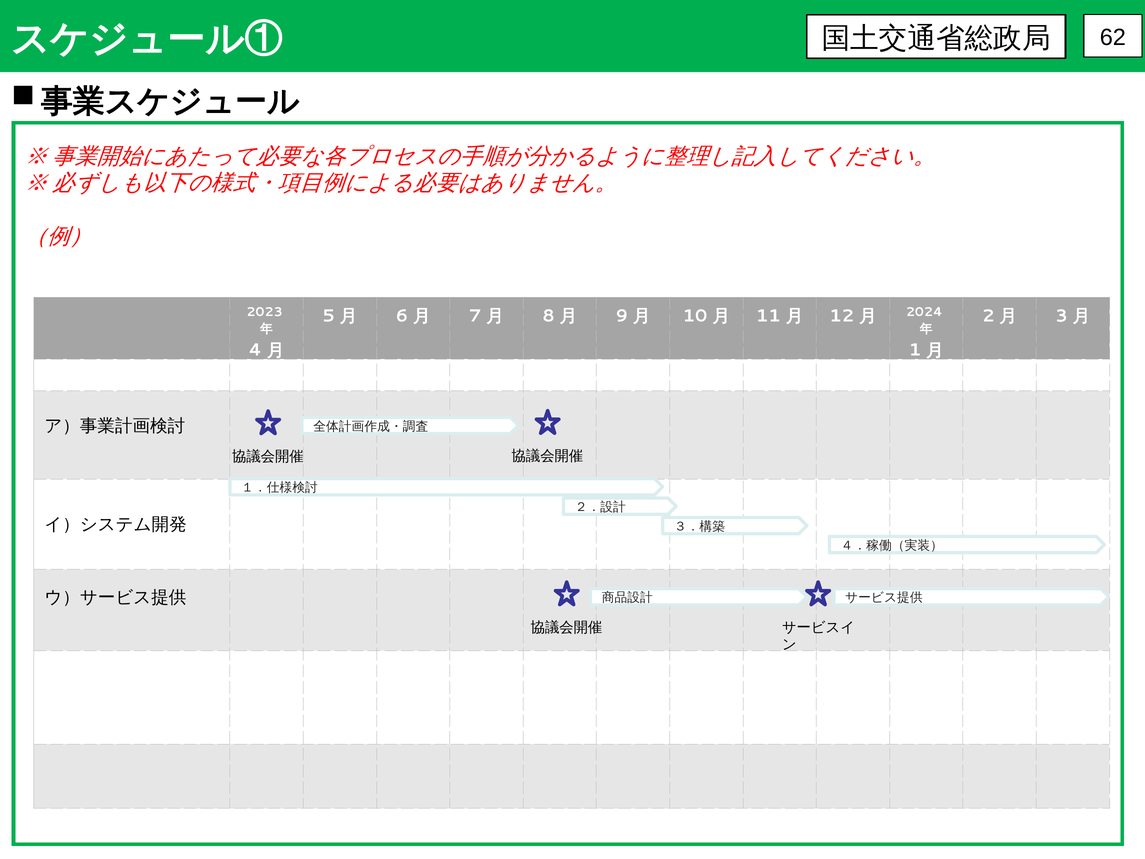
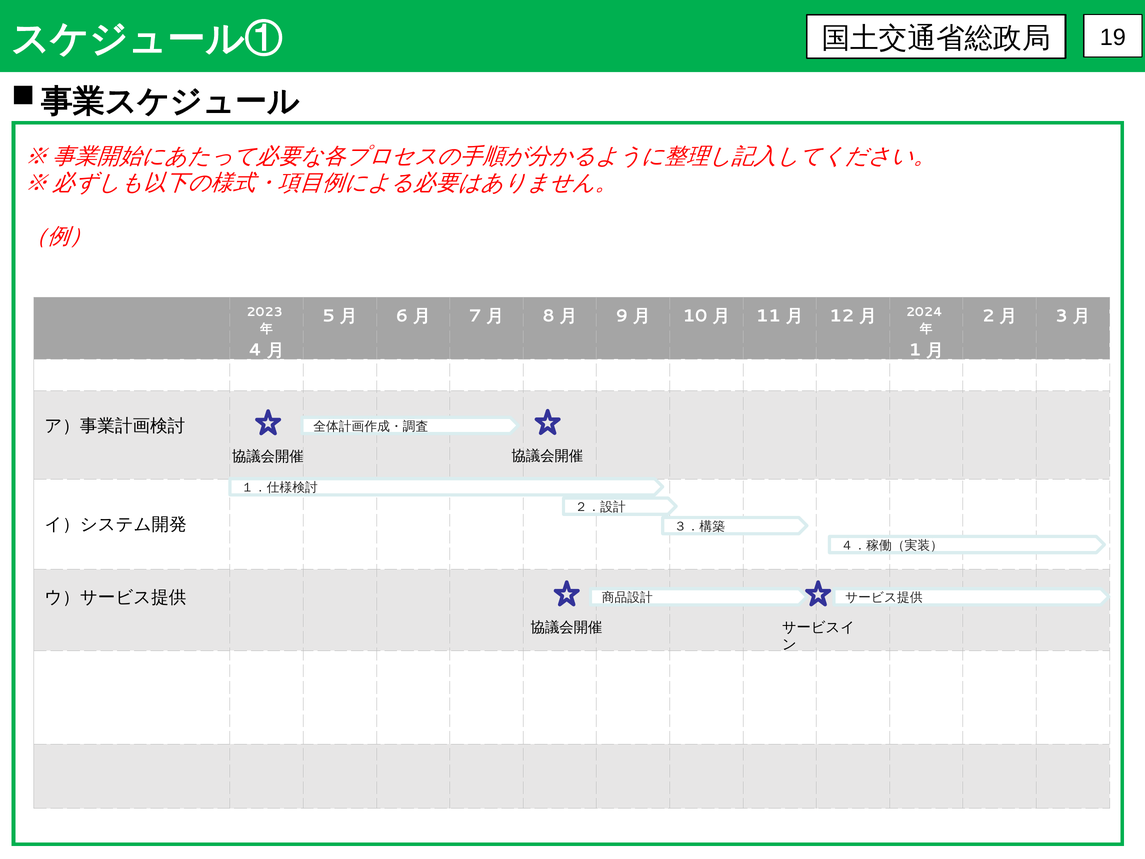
62: 62 -> 19 (1113, 37)
